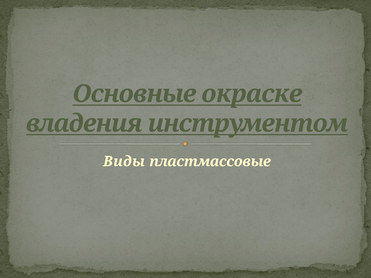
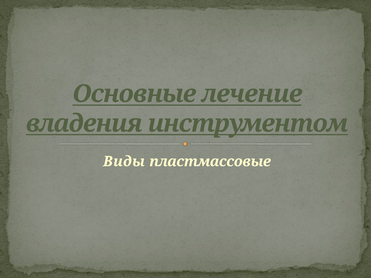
окраске: окраске -> лечение (252, 94)
